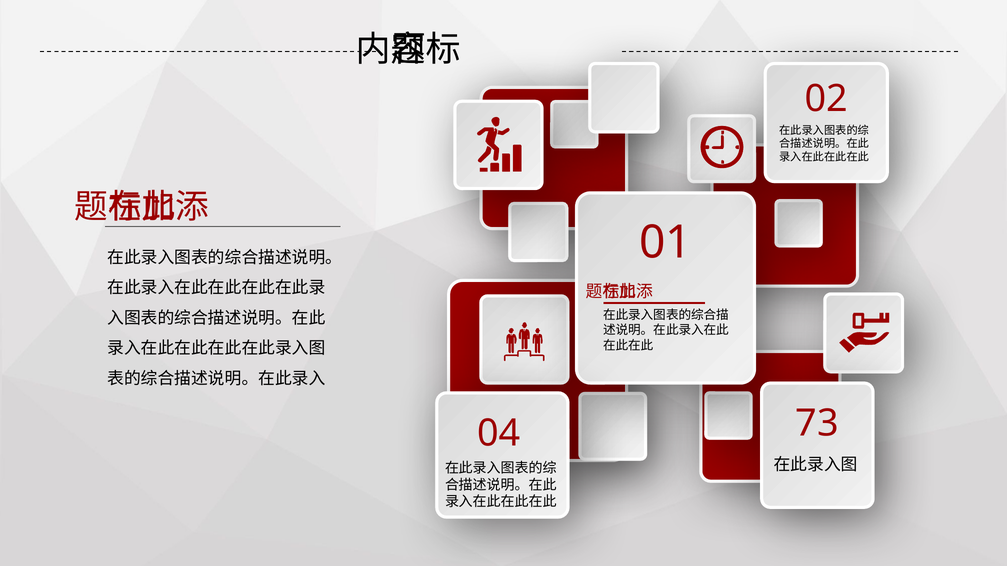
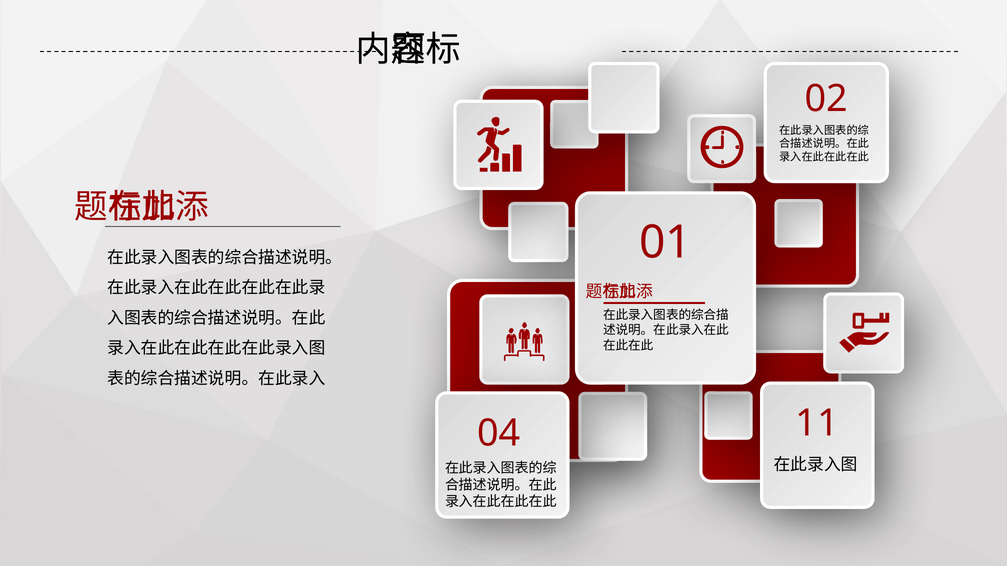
73: 73 -> 11 (817, 424)
